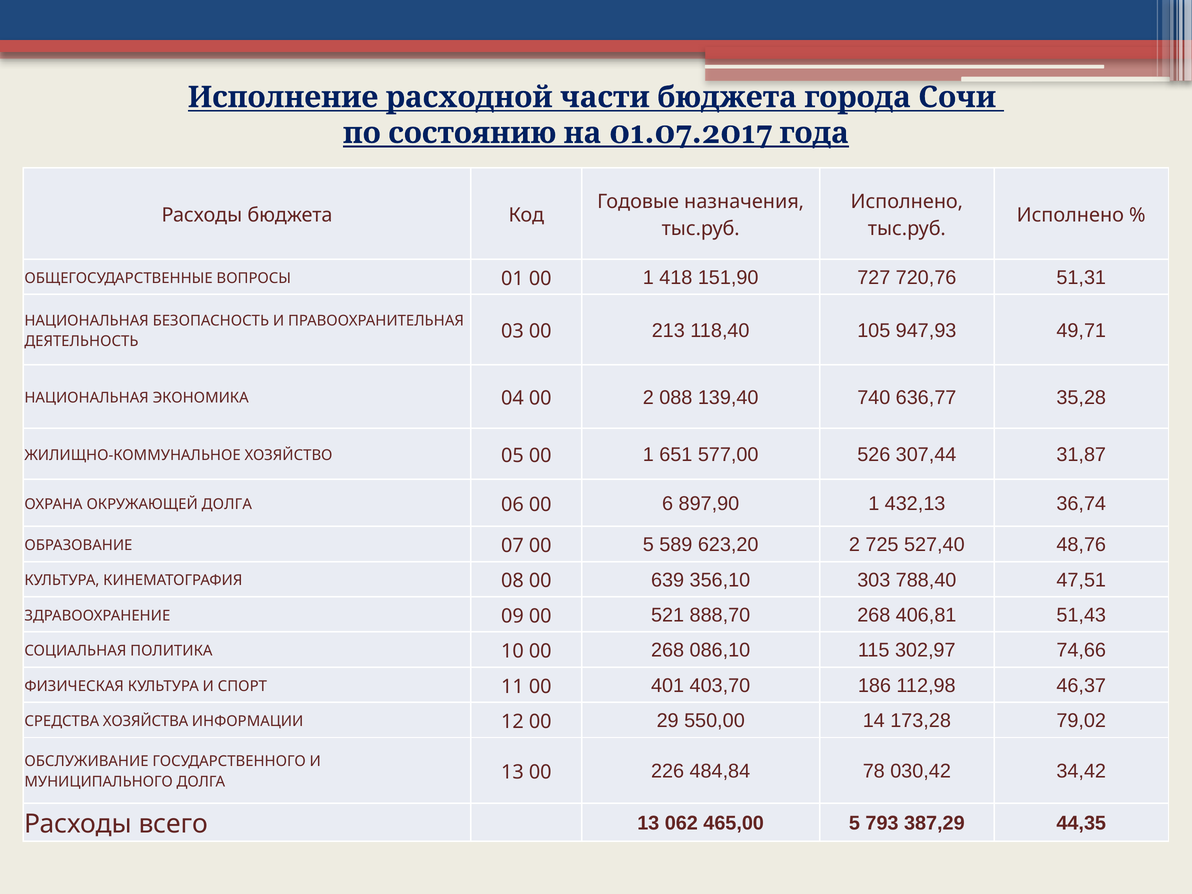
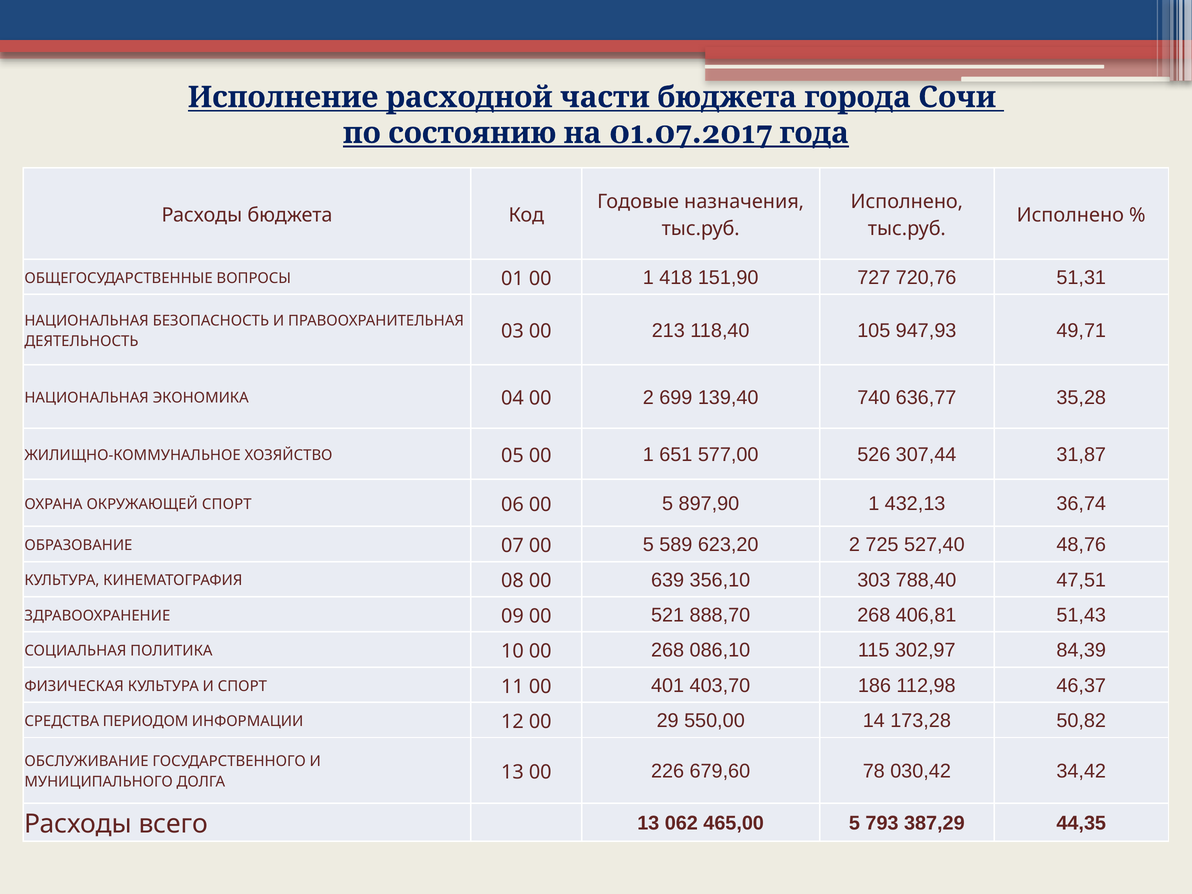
088: 088 -> 699 (676, 397)
ОКРУЖАЮЩЕЙ ДОЛГА: ДОЛГА -> СПОРТ (227, 504)
06 00 6: 6 -> 5 (668, 504)
74,66: 74,66 -> 84,39 (1081, 650)
ХОЗЯЙСТВА: ХОЗЯЙСТВА -> ПЕРИОДОМ (146, 721)
79,02: 79,02 -> 50,82 (1081, 721)
484,84: 484,84 -> 679,60 (720, 771)
